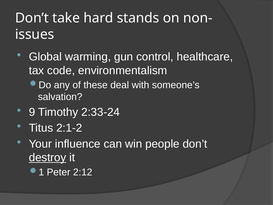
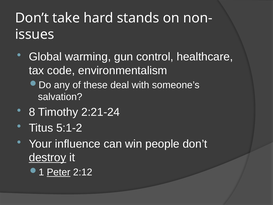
9: 9 -> 8 (32, 112)
2:33-24: 2:33-24 -> 2:21-24 (101, 112)
2:1-2: 2:1-2 -> 5:1-2 (69, 128)
Peter underline: none -> present (59, 172)
